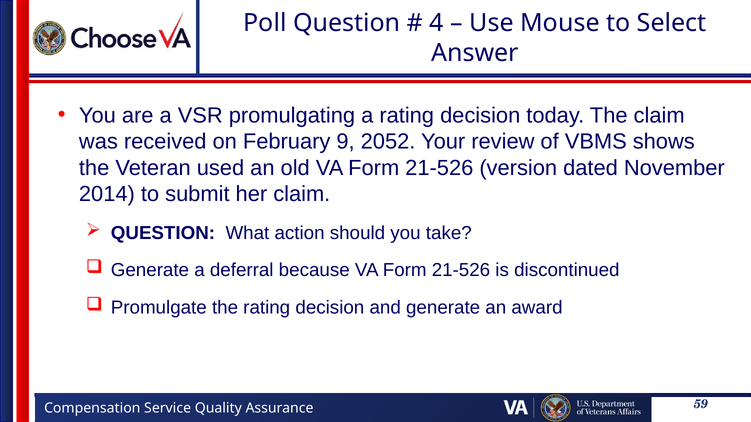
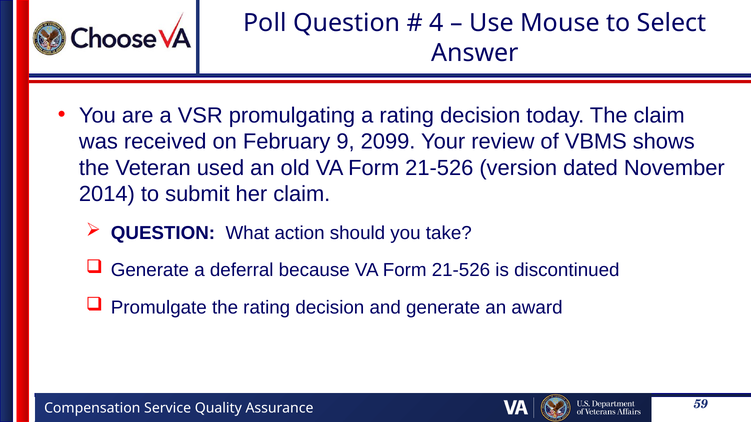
2052: 2052 -> 2099 (388, 142)
